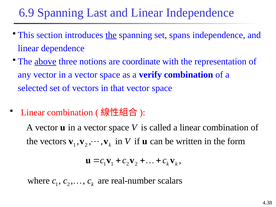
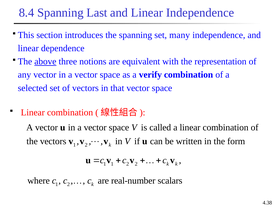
6.9: 6.9 -> 8.4 (27, 13)
the underline: present -> none (111, 35)
spans: spans -> many (180, 35)
coordinate: coordinate -> equivalent (141, 61)
